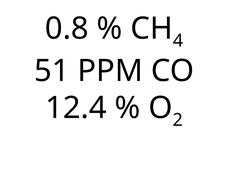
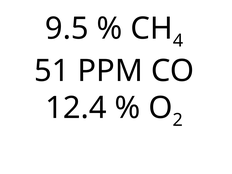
0.8: 0.8 -> 9.5 (67, 29)
